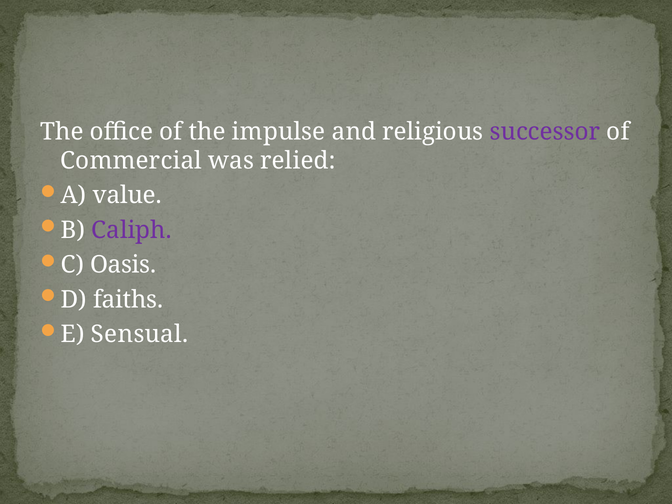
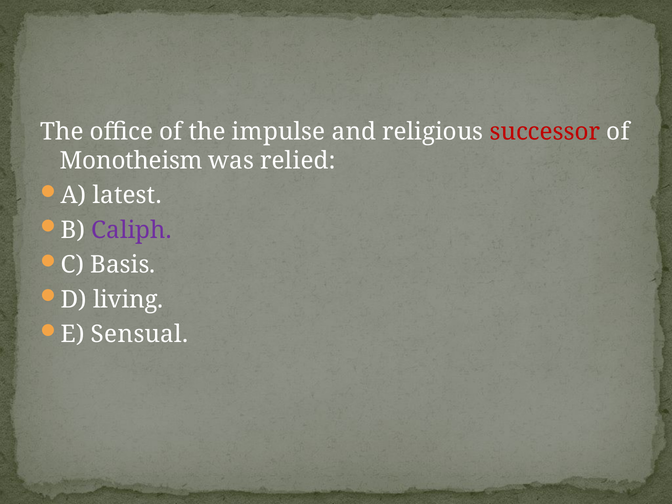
successor colour: purple -> red (545, 132)
Commercial: Commercial -> Monotheism (131, 161)
value: value -> latest (127, 195)
Oasis: Oasis -> Basis (123, 265)
faiths: faiths -> living (128, 300)
